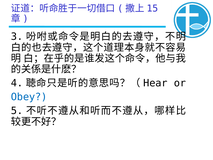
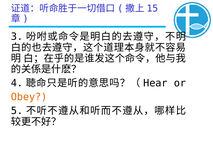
Obey colour: blue -> orange (29, 97)
